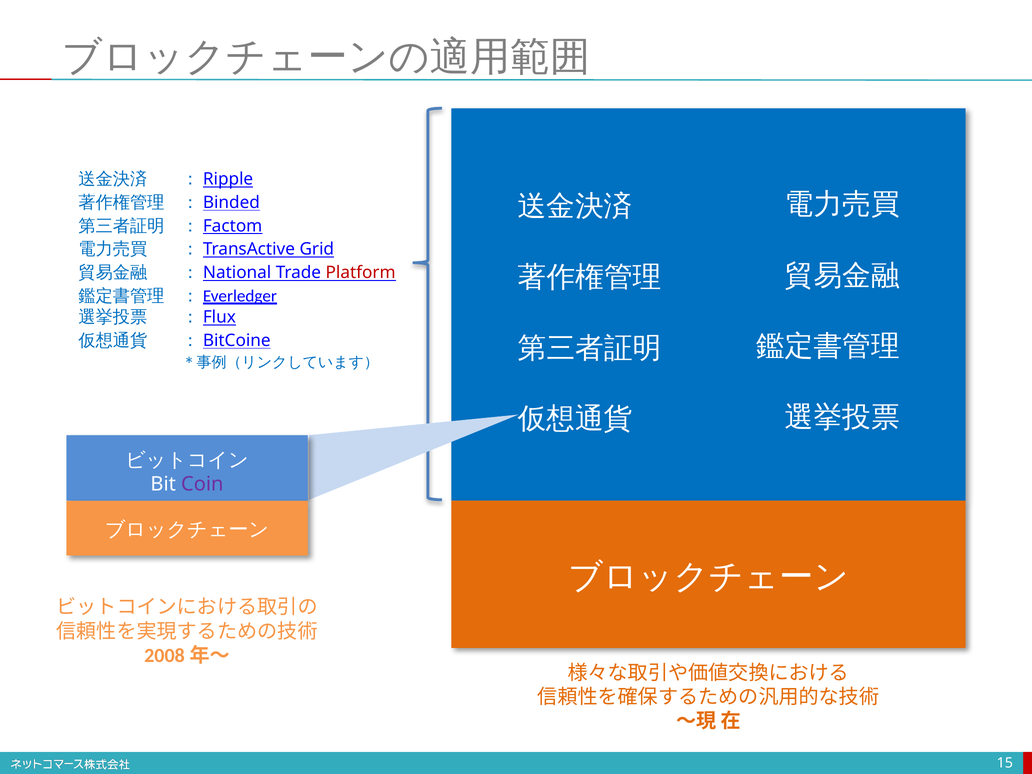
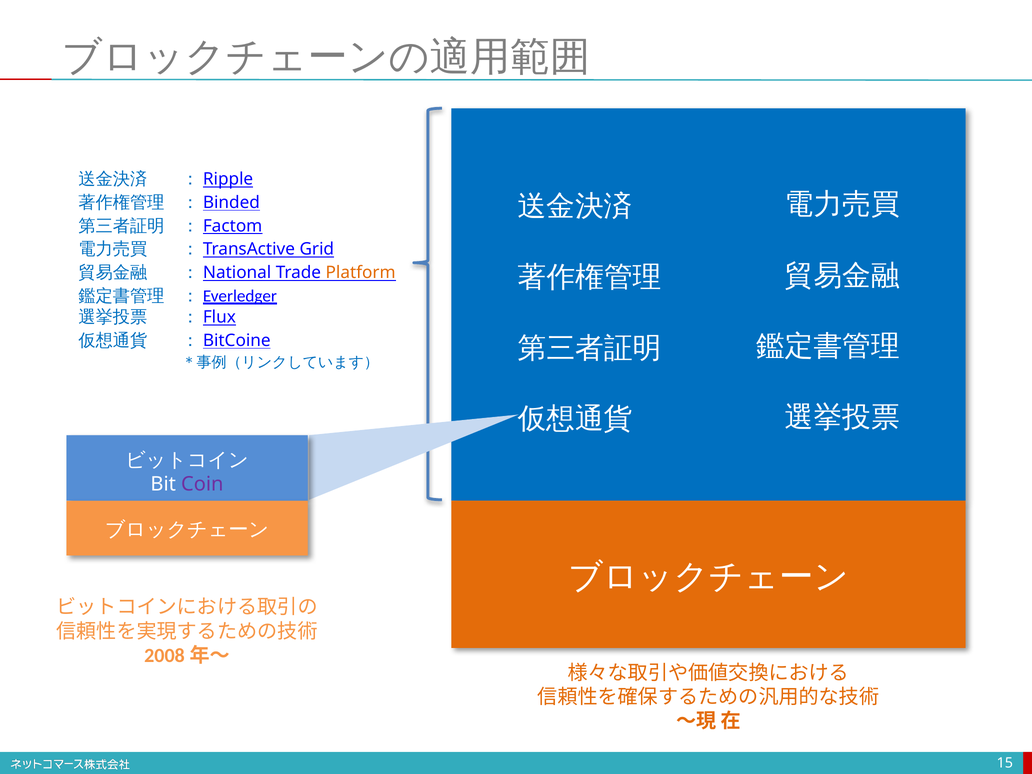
Platform colour: red -> orange (361, 273)
